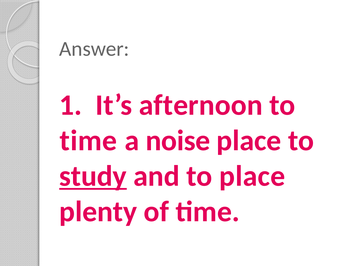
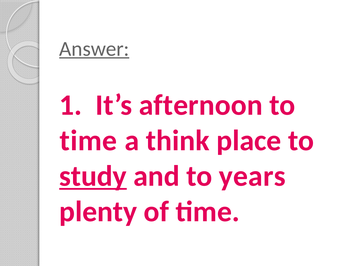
Answer underline: none -> present (94, 49)
noise: noise -> think (178, 141)
to place: place -> years (252, 176)
